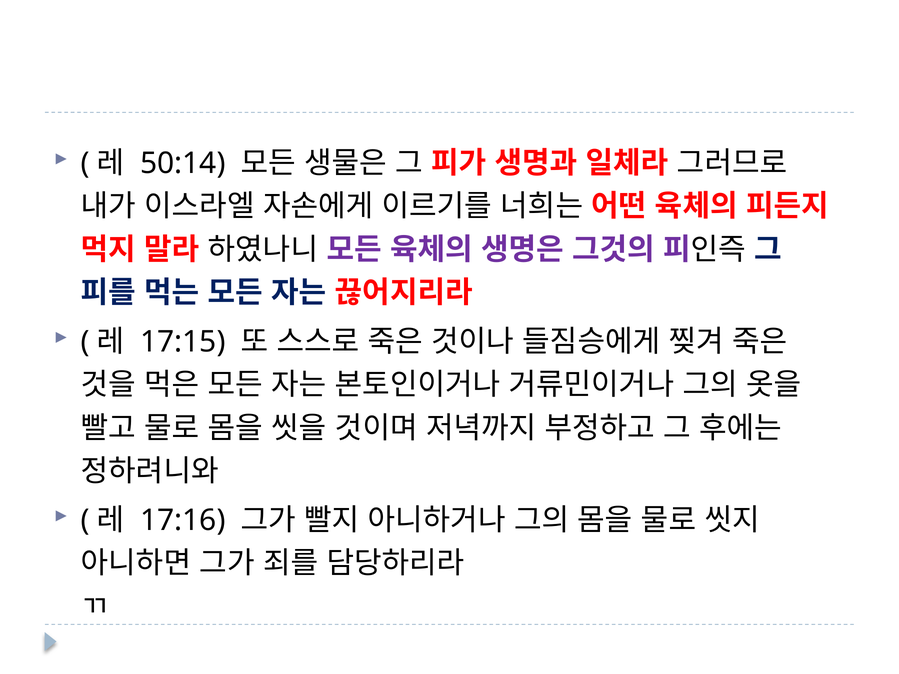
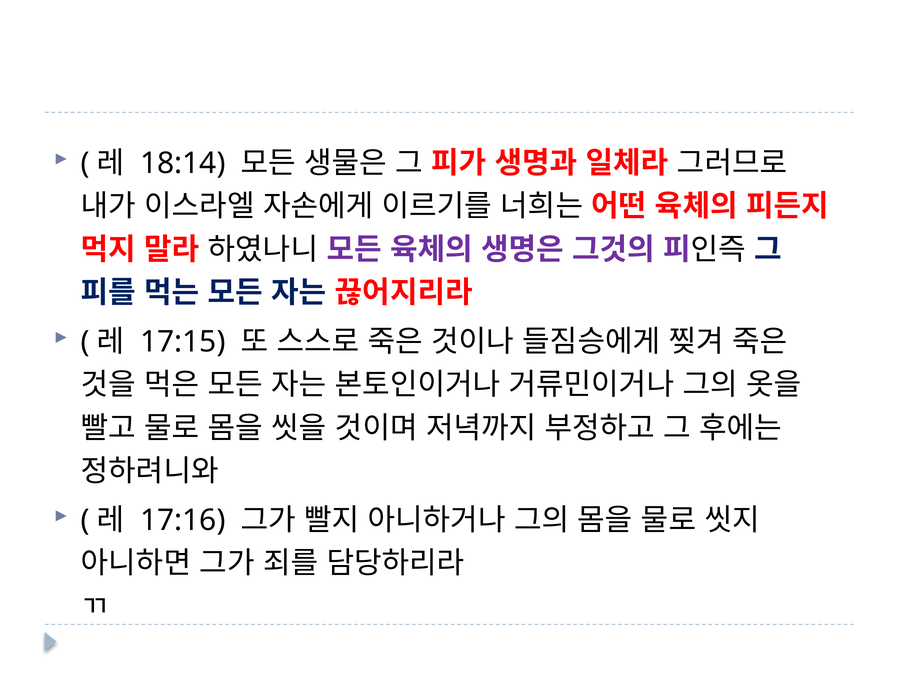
50:14: 50:14 -> 18:14 (183, 164)
